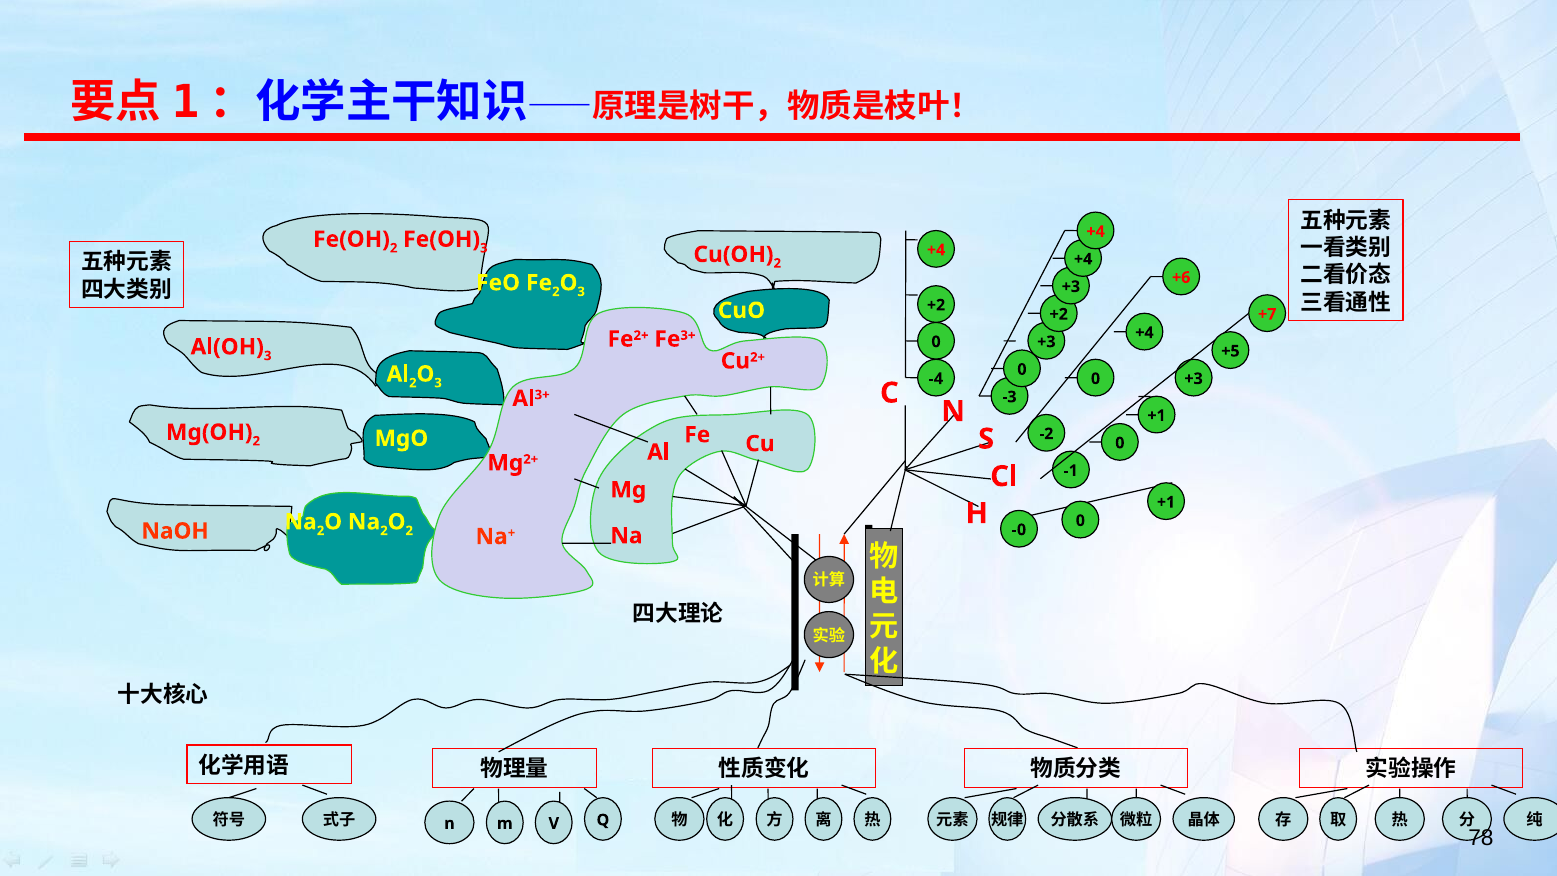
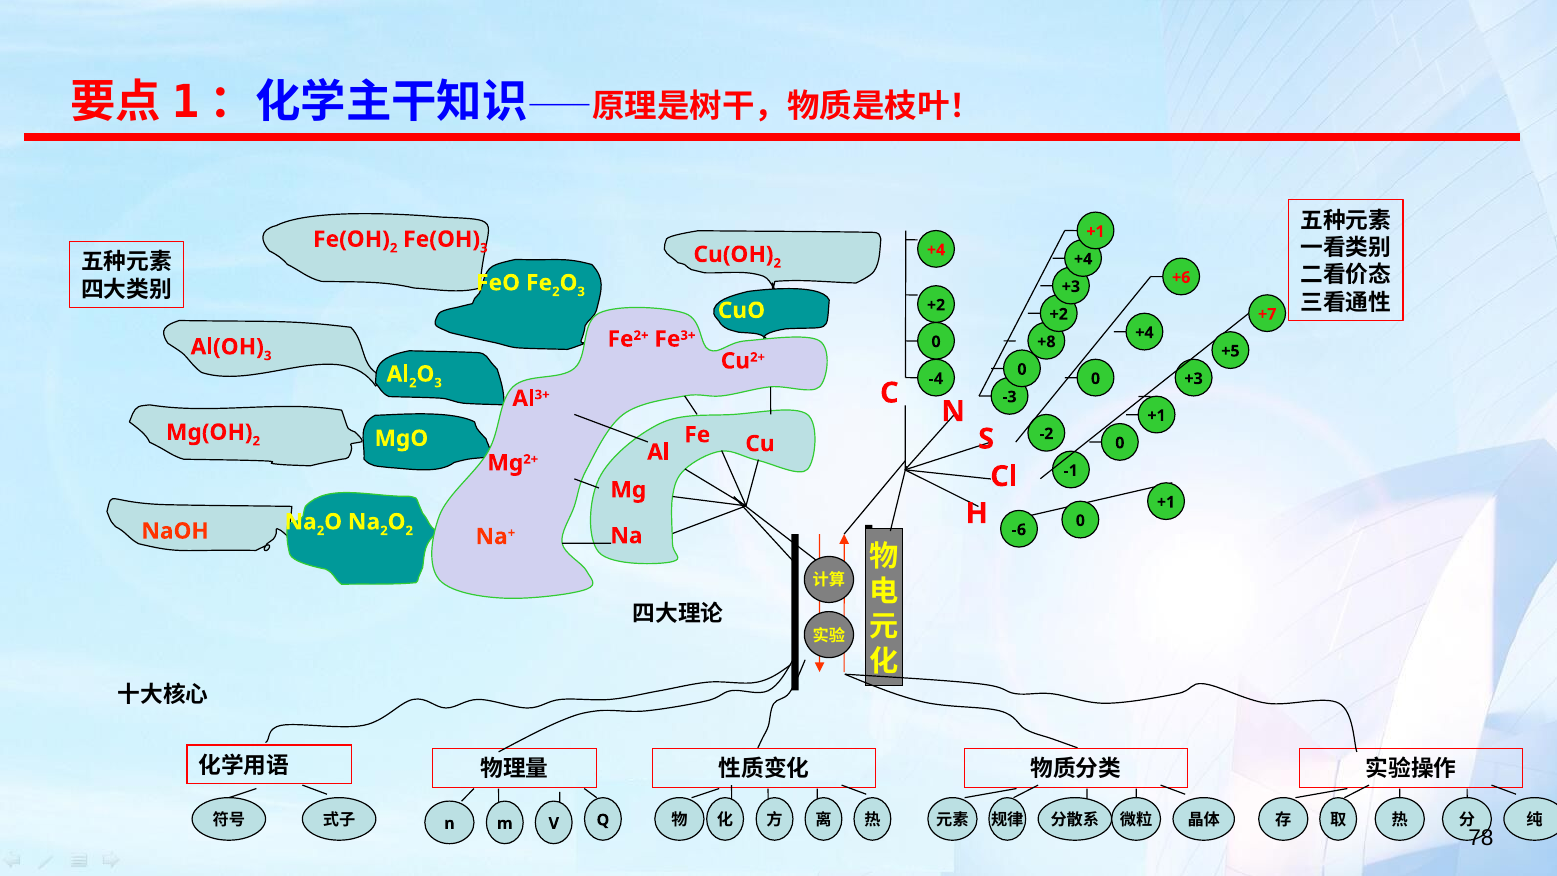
+4: +4 -> +1 (1096, 231)
+3: +3 -> +8 (1046, 342)
-0: -0 -> -6 (1019, 530)
